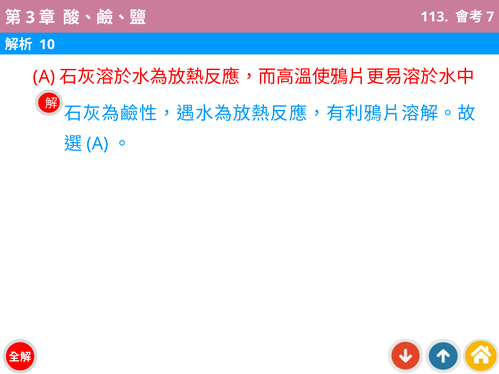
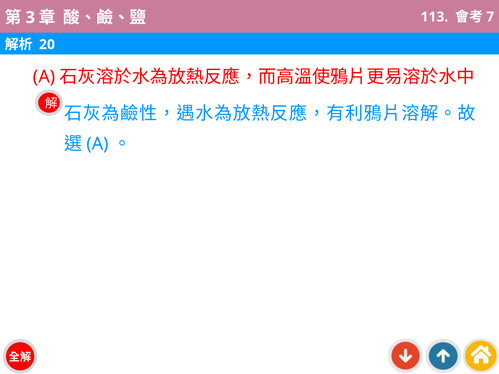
10: 10 -> 20 (47, 45)
